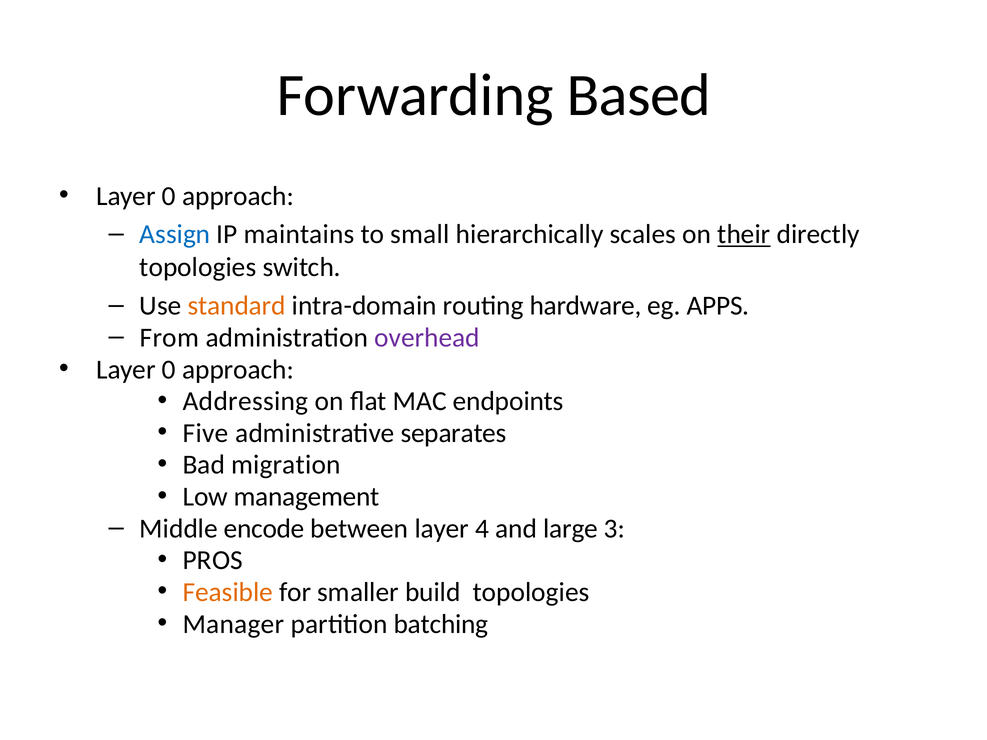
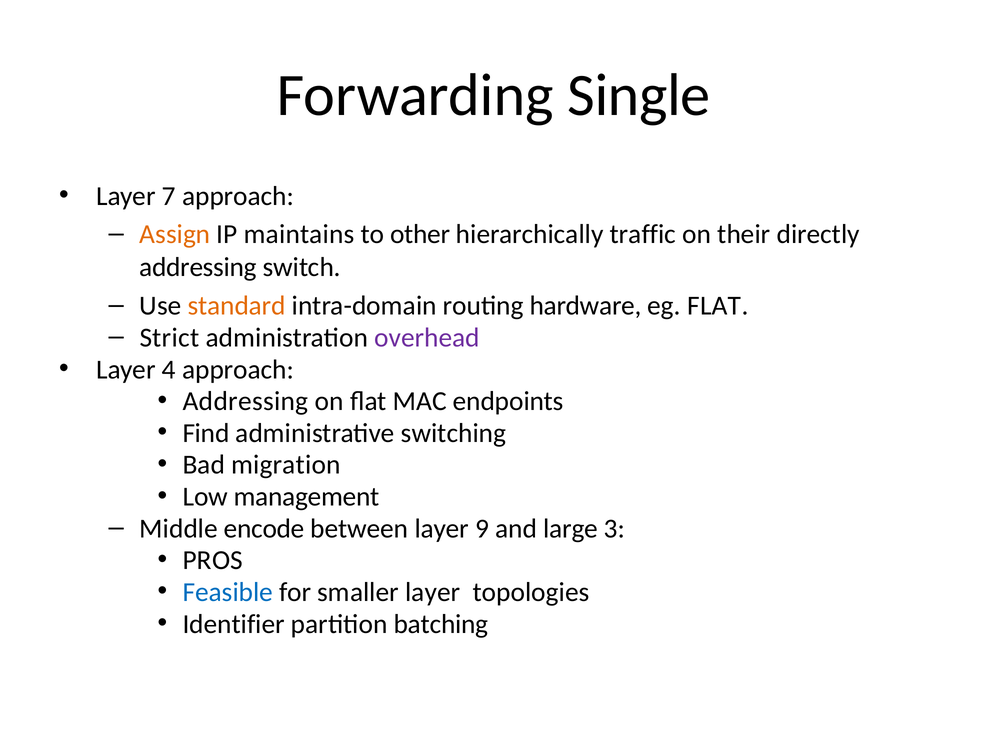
Based: Based -> Single (639, 96)
0: 0 -> 7 (169, 196)
Assign colour: blue -> orange (175, 234)
small: small -> other (420, 234)
scales: scales -> traffic (643, 234)
their underline: present -> none (744, 234)
topologies: topologies -> addressing (198, 267)
eg APPS: APPS -> FLAT (718, 306)
From: From -> Strict (169, 338)
0: 0 -> 4 (169, 370)
Five: Five -> Find (206, 433)
separates: separates -> switching (453, 433)
4: 4 -> 9 (482, 529)
Feasible colour: orange -> blue (228, 592)
smaller build: build -> layer (433, 592)
Manager: Manager -> Identifier (234, 624)
